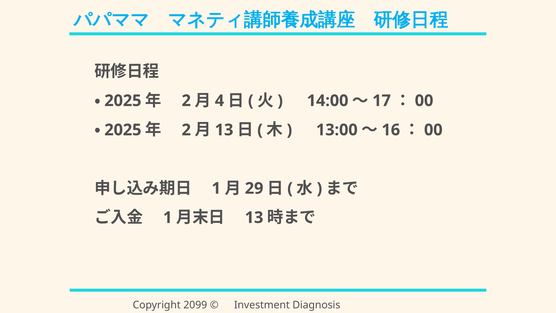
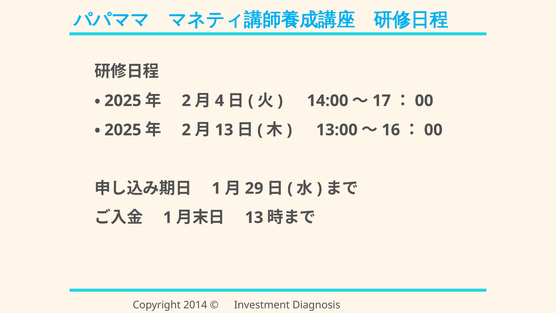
2099: 2099 -> 2014 (195, 305)
